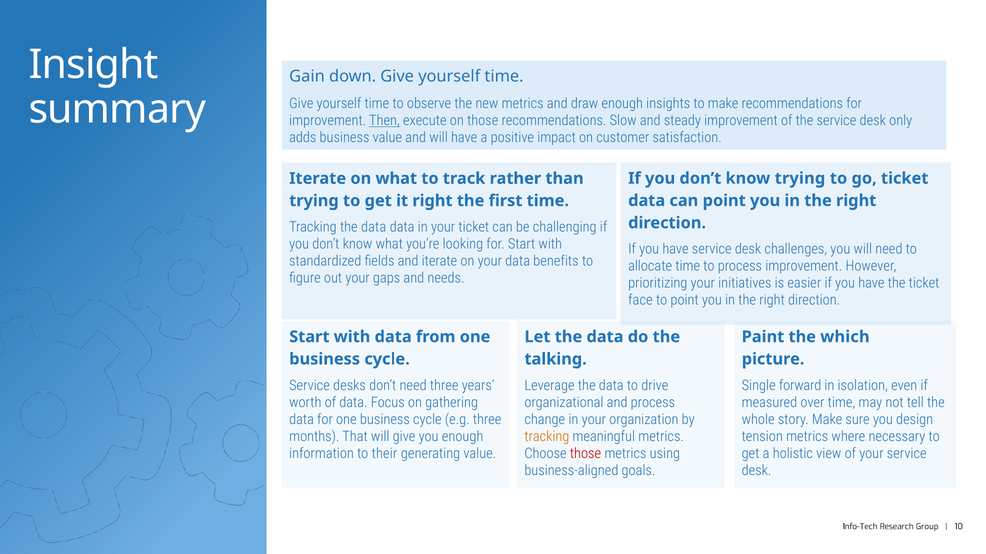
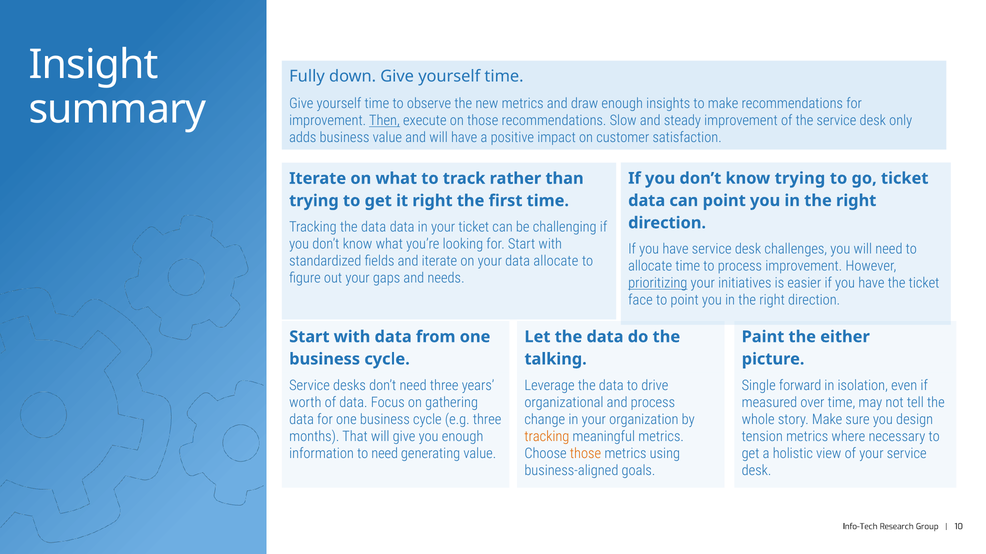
Gain: Gain -> Fully (307, 77)
data benefits: benefits -> allocate (556, 261)
prioritizing underline: none -> present (658, 283)
which: which -> either (845, 337)
to their: their -> need (385, 454)
those colour: red -> orange (586, 454)
